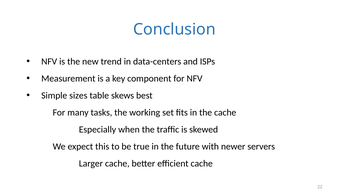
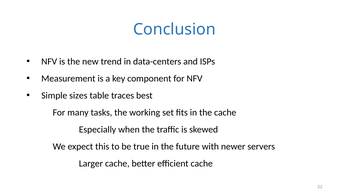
skews: skews -> traces (123, 96)
